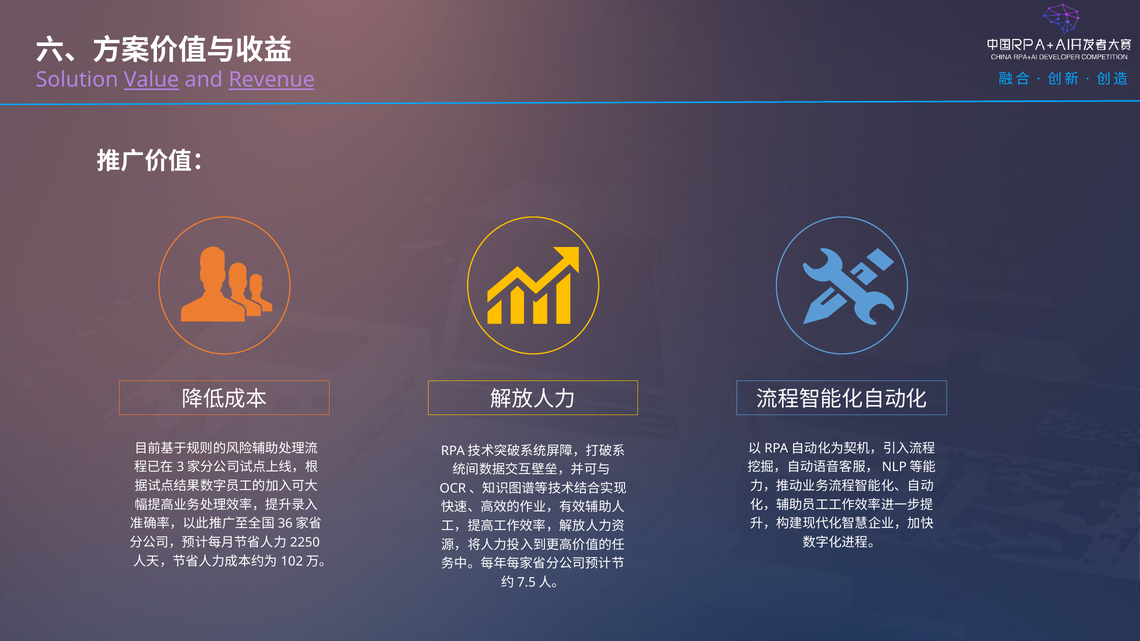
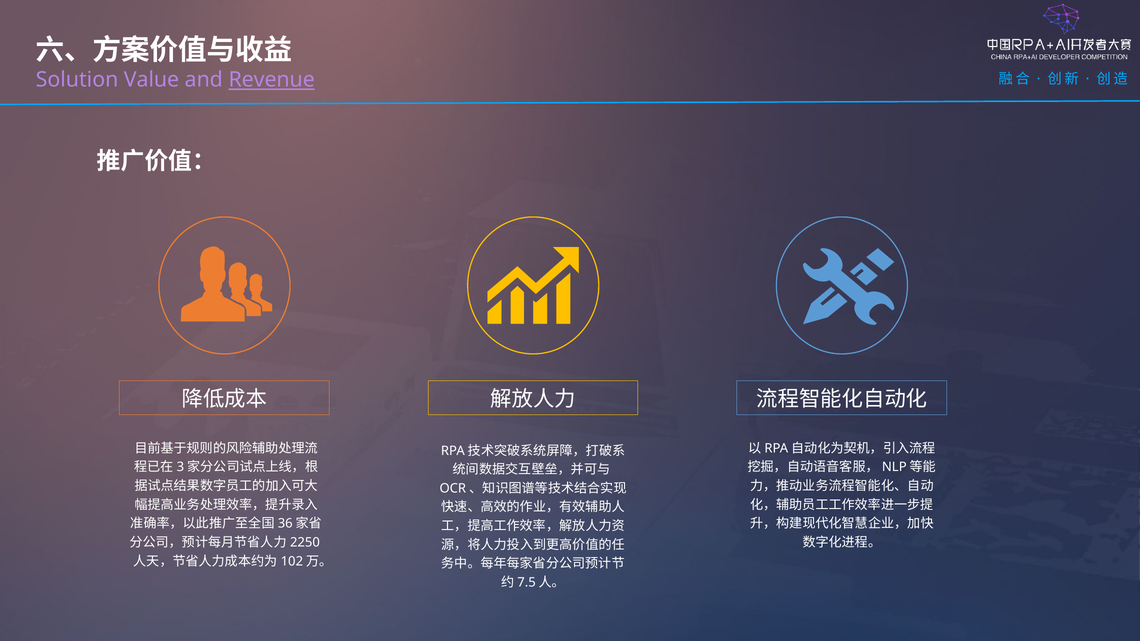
Value underline: present -> none (151, 80)
